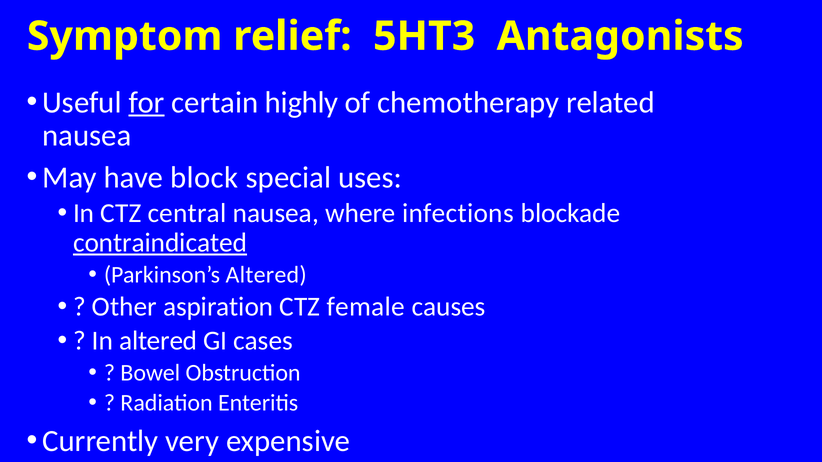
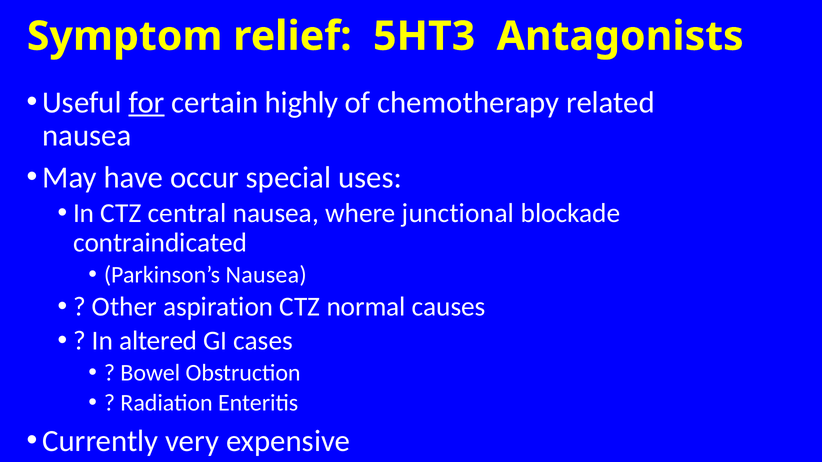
block: block -> occur (204, 178)
infections: infections -> junctional (458, 213)
contraindicated underline: present -> none (160, 243)
Parkinson’s Altered: Altered -> Nausea (266, 275)
female: female -> normal (366, 307)
